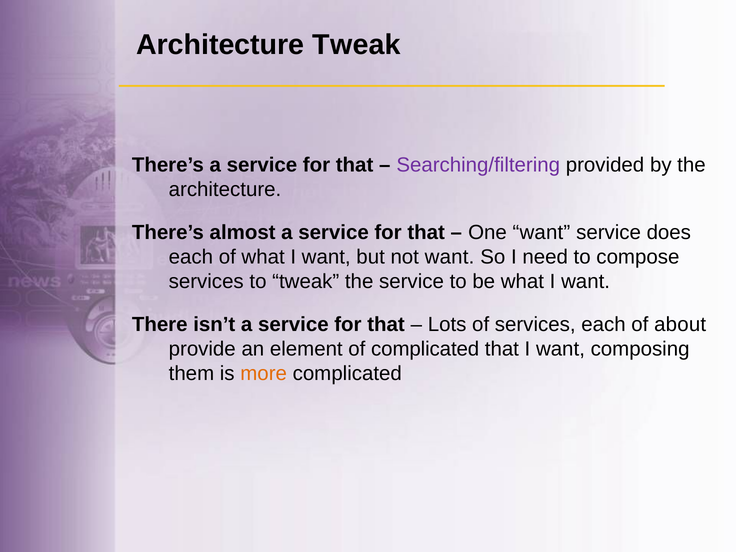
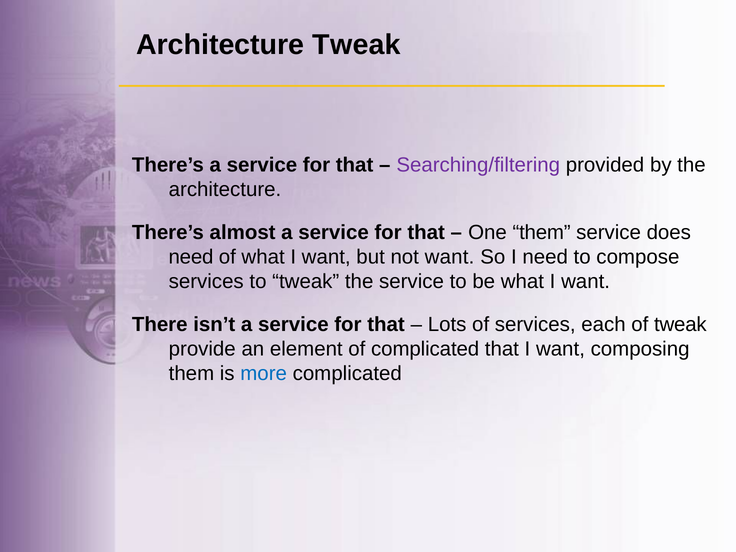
One want: want -> them (542, 232)
each: each -> need (191, 257)
of about: about -> tweak (680, 324)
more colour: orange -> blue (264, 374)
